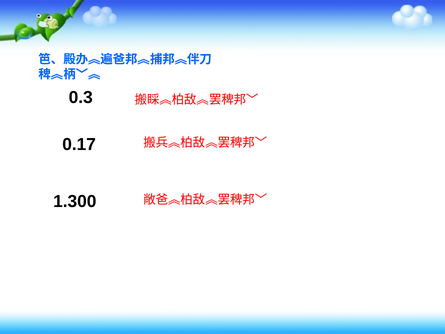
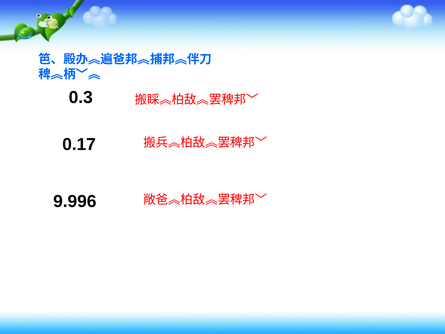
1.300: 1.300 -> 9.996 (75, 201)
